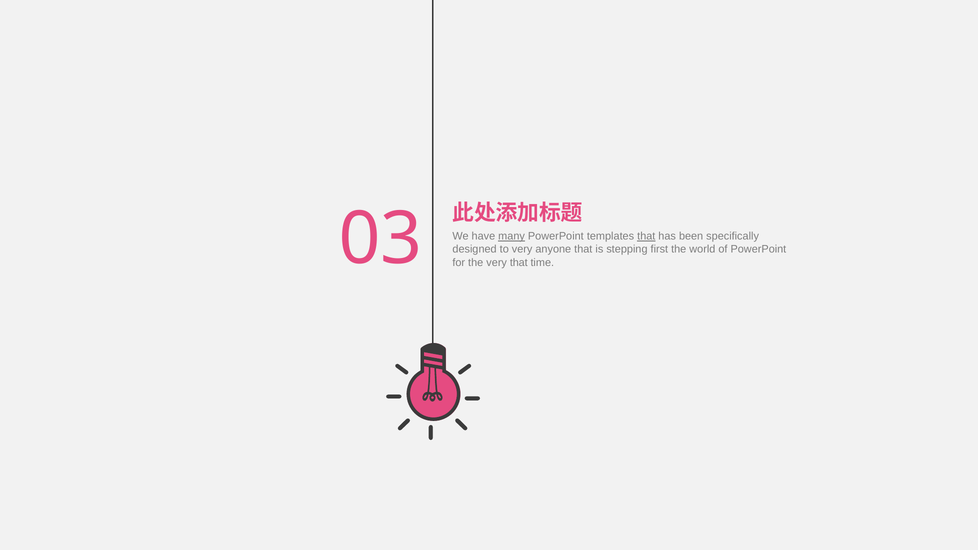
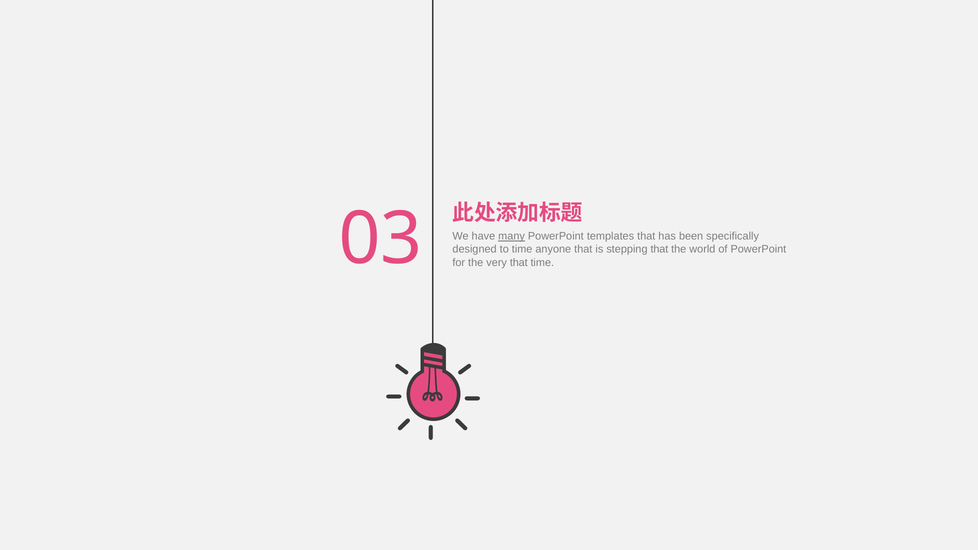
that underline: present -> none (646, 236)
to very: very -> time (522, 249)
stepping first: first -> that (659, 249)
